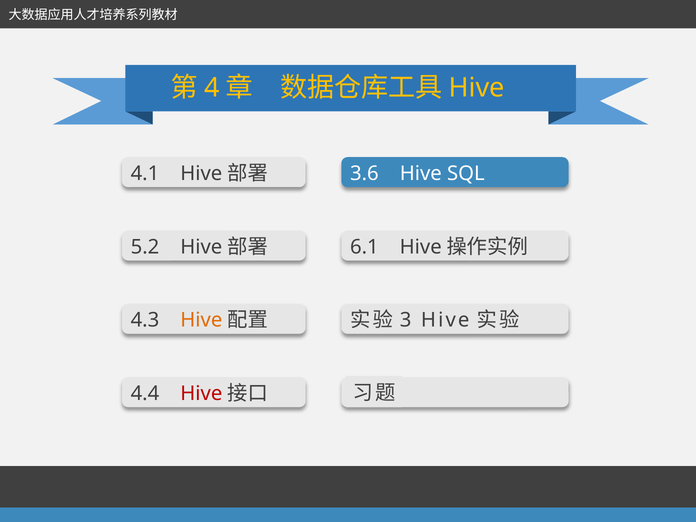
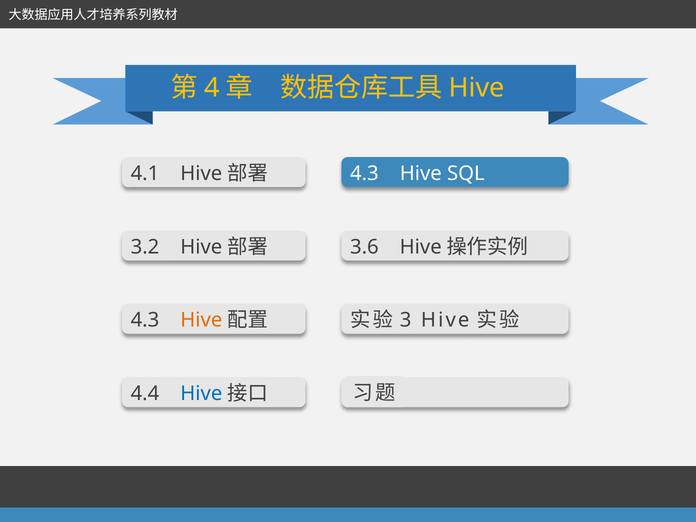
3.6: 3.6 -> 4.3 (364, 174)
5.2: 5.2 -> 3.2 (145, 247)
6.1: 6.1 -> 3.6 (364, 247)
Hive colour: red -> blue (201, 394)
